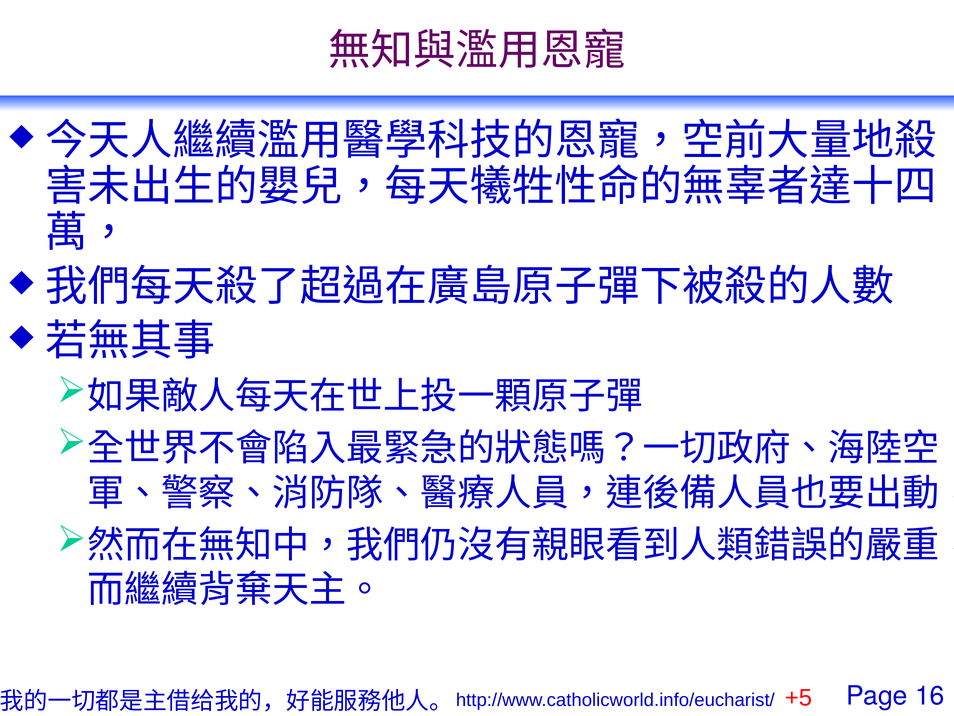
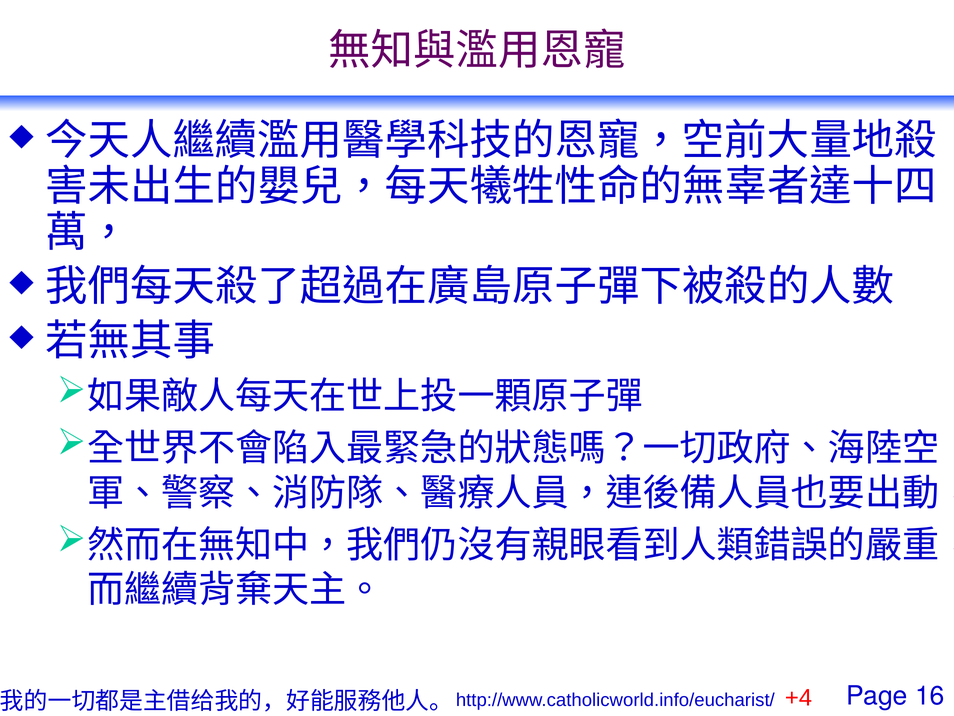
+5: +5 -> +4 (799, 698)
